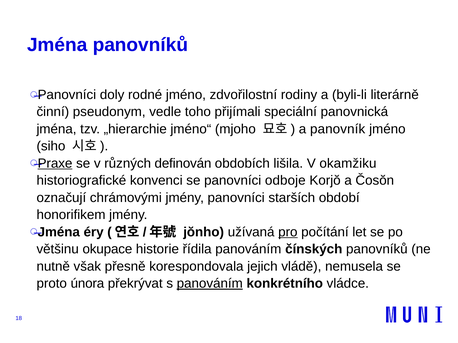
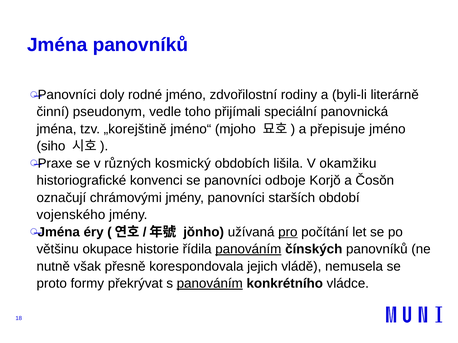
„hierarchie: „hierarchie -> „korejštině (135, 129)
panovník: panovník -> přepisuje (338, 129)
Praxe underline: present -> none (55, 164)
definován: definován -> kosmický (183, 164)
honorifikem: honorifikem -> vojenského (71, 215)
panováním underline: none -> present (248, 250)
února: února -> formy (87, 284)
